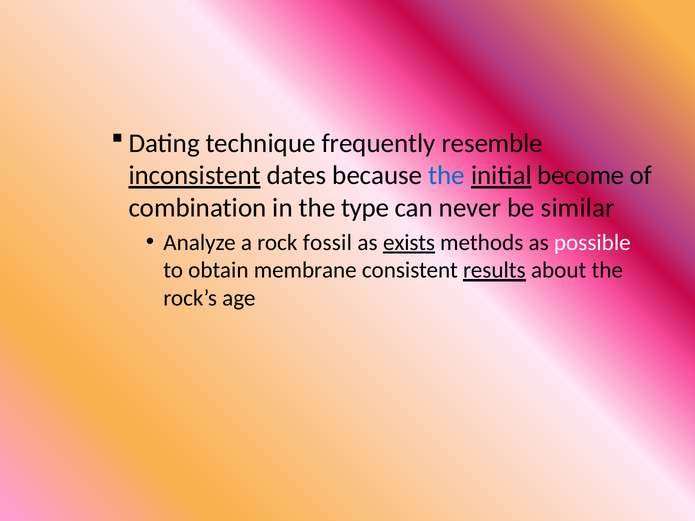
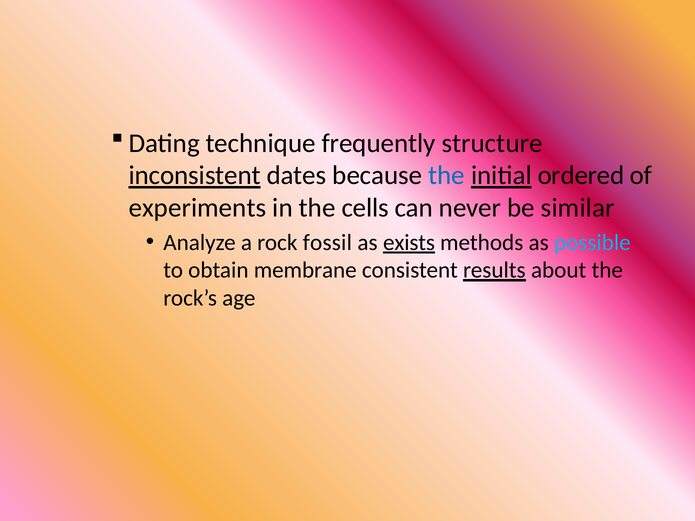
resemble: resemble -> structure (492, 143)
become: become -> ordered (581, 176)
combination: combination -> experiments (197, 208)
type: type -> cells (365, 208)
possible colour: white -> light blue (592, 243)
